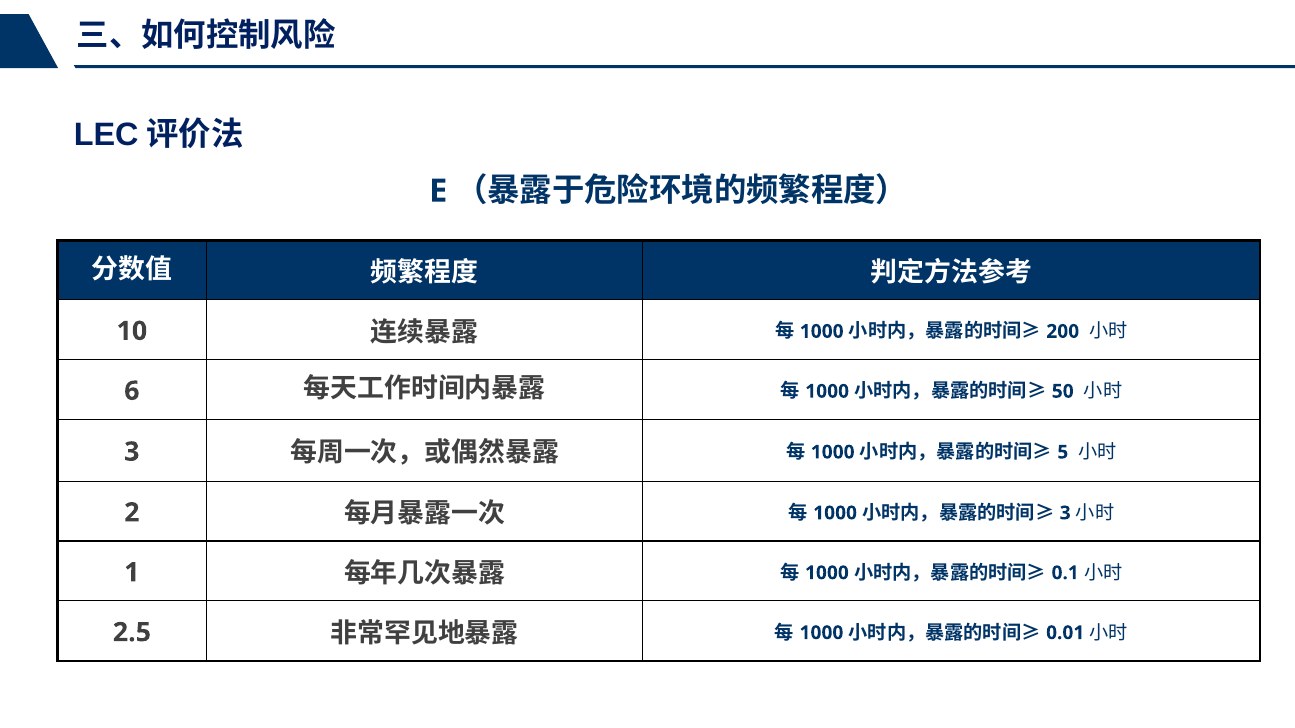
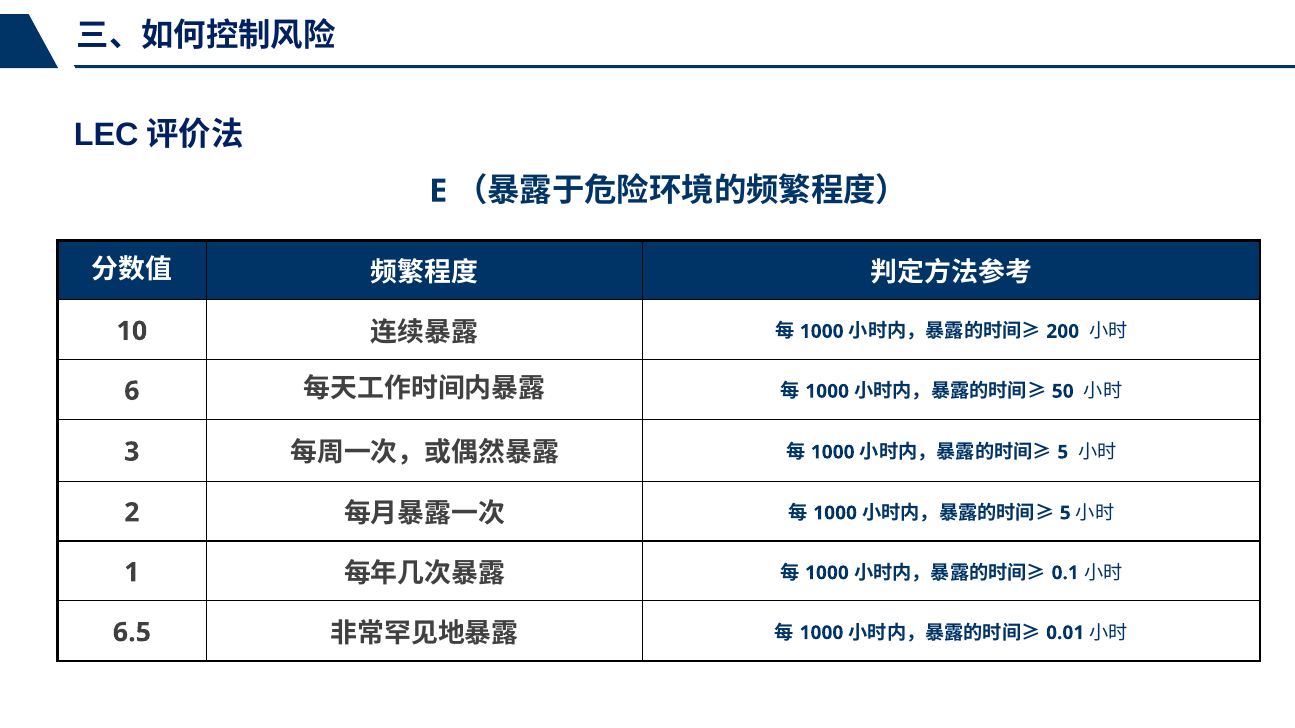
3: 3 -> 5 (1065, 513)
2.5: 2.5 -> 6.5 (132, 633)
